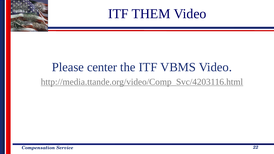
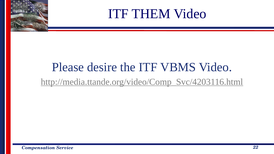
center: center -> desire (102, 67)
